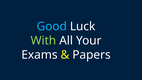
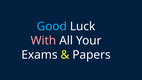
With colour: light green -> pink (43, 41)
